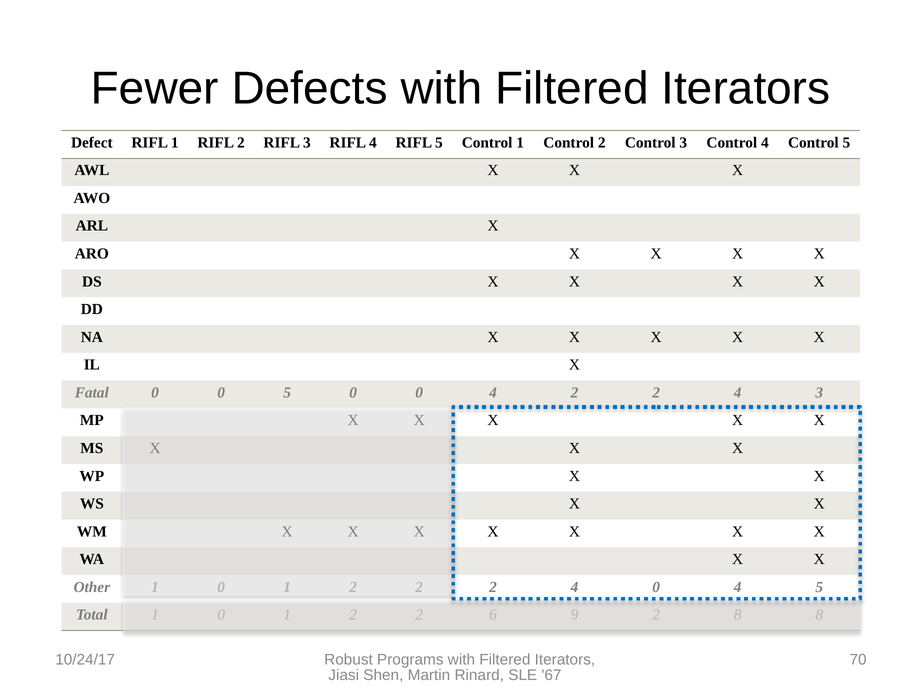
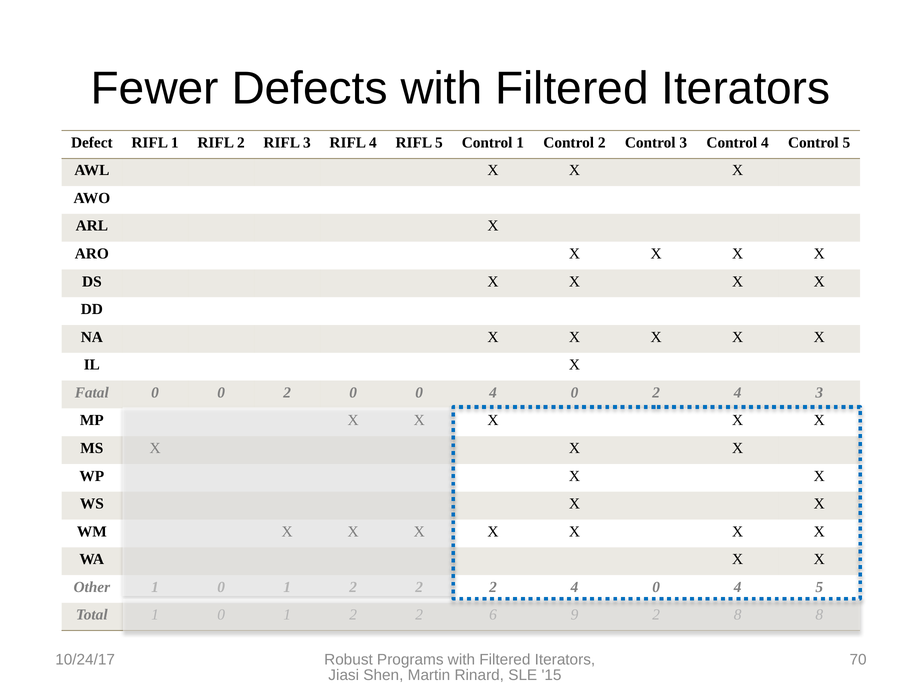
0 0 5: 5 -> 2 (287, 393)
0 4 2: 2 -> 0 (575, 393)
67: 67 -> 15 (552, 676)
